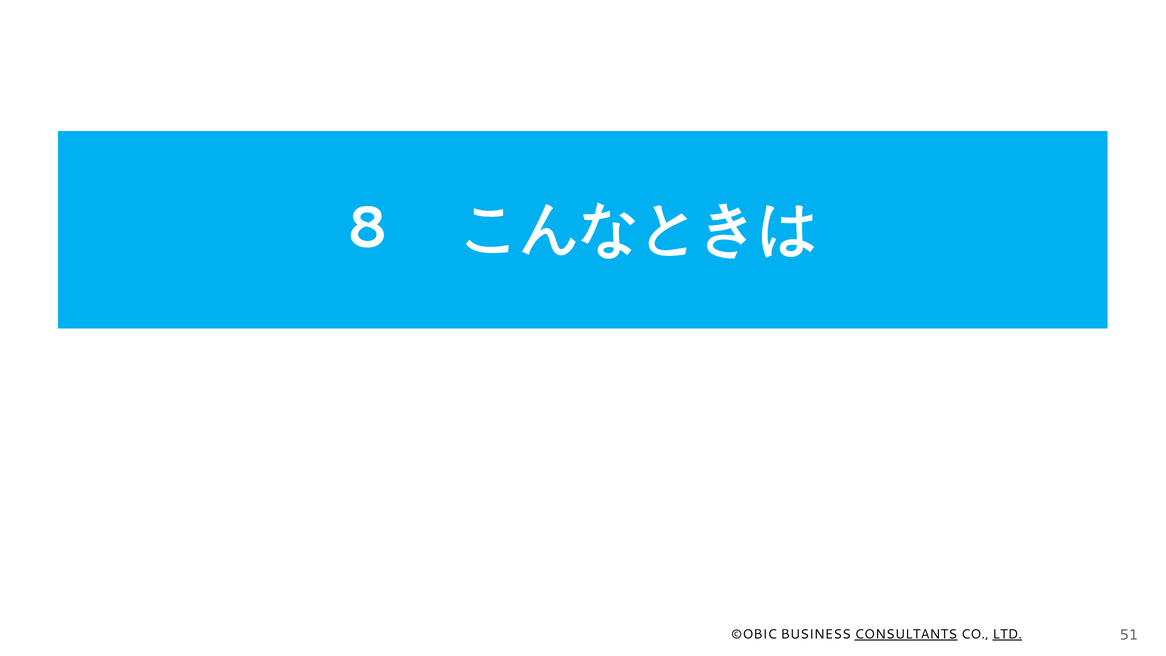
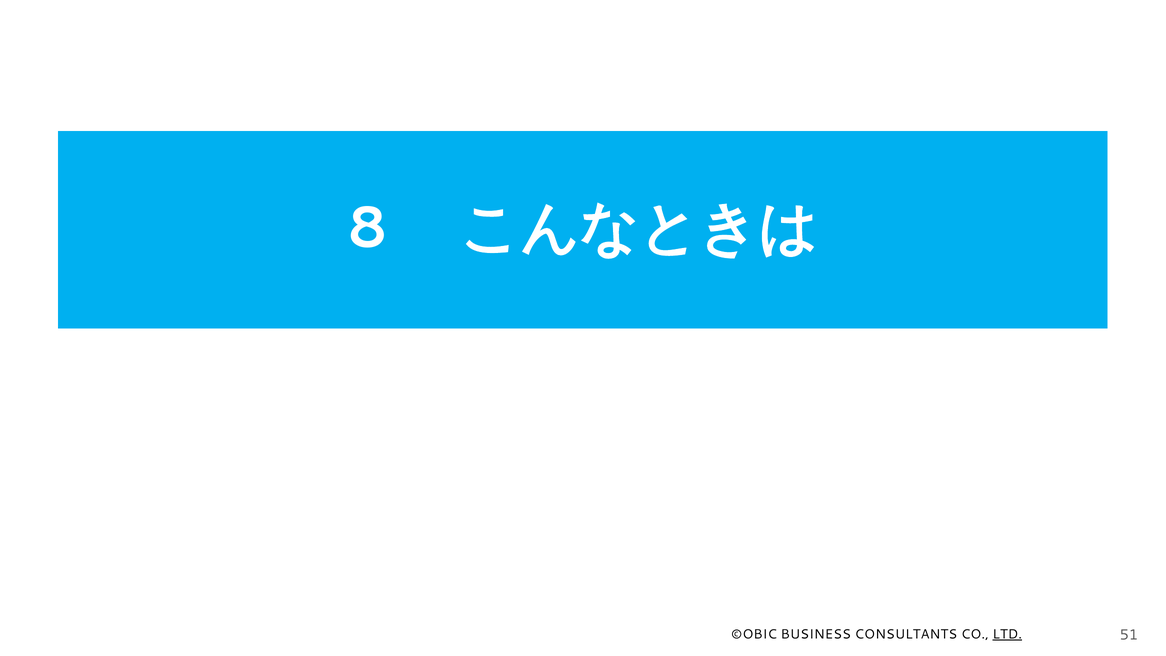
CONSULTANTS underline: present -> none (906, 634)
